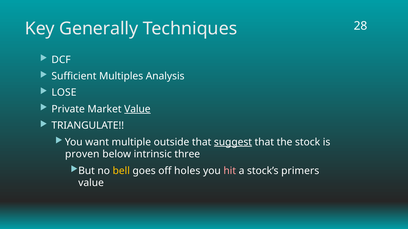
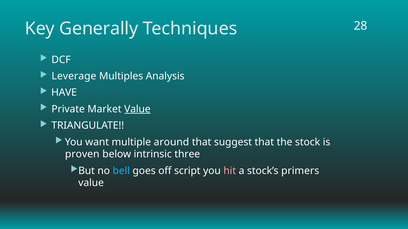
Sufficient: Sufficient -> Leverage (74, 76)
LOSE: LOSE -> HAVE (64, 93)
outside: outside -> around (171, 142)
suggest underline: present -> none (233, 142)
bell colour: yellow -> light blue (121, 171)
holes: holes -> script (187, 171)
